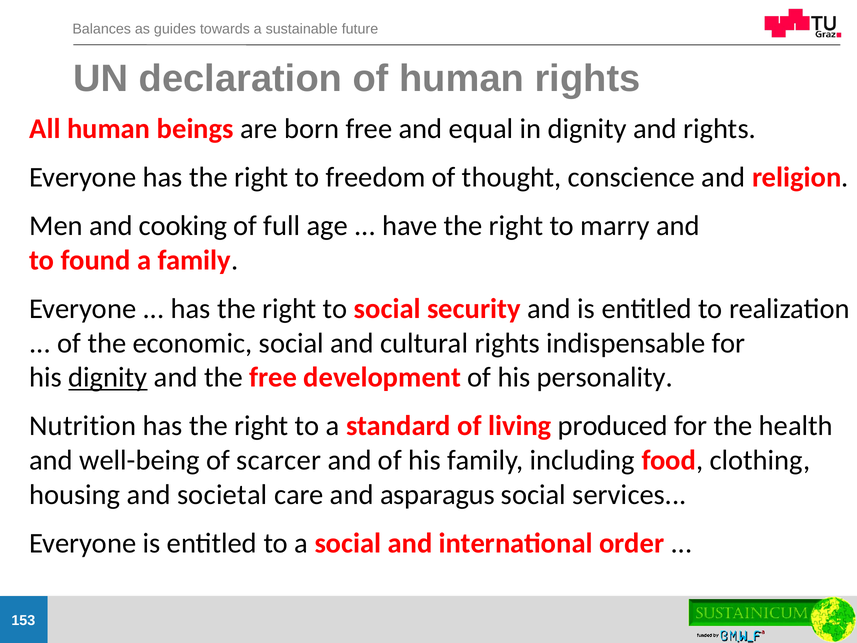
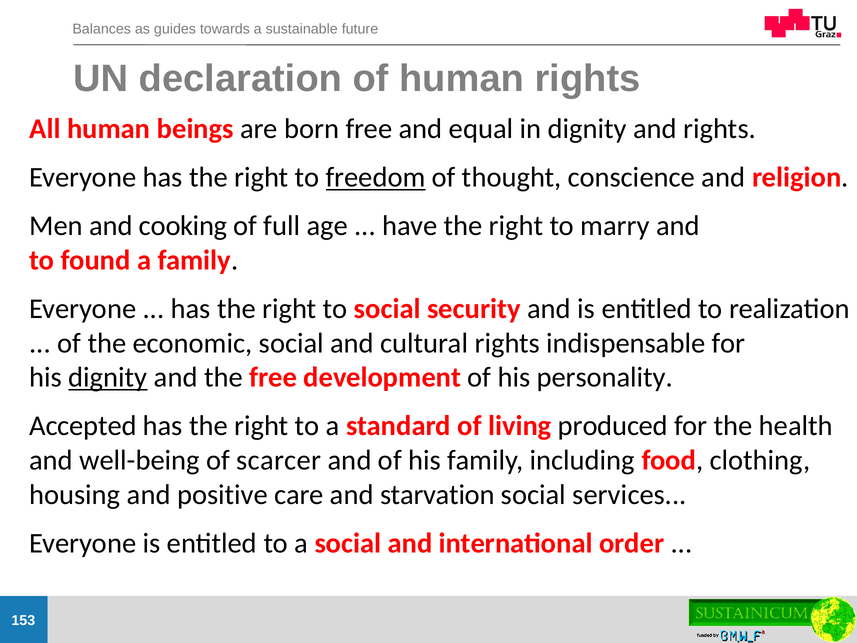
freedom underline: none -> present (376, 177)
Nutrition: Nutrition -> Accepted (83, 426)
societal: societal -> positive (222, 494)
asparagus: asparagus -> starvation (437, 494)
